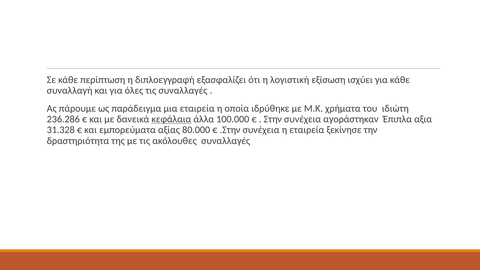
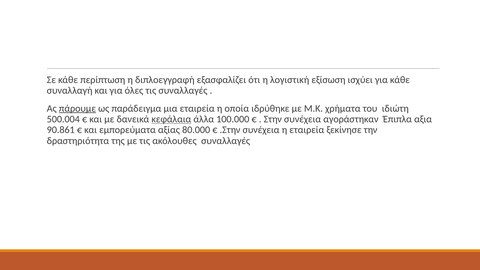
πάρουμε underline: none -> present (77, 108)
236.286: 236.286 -> 500.004 (63, 119)
31.328: 31.328 -> 90.861 (61, 130)
